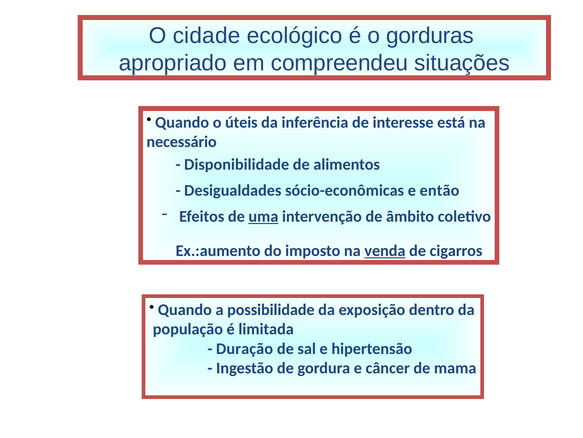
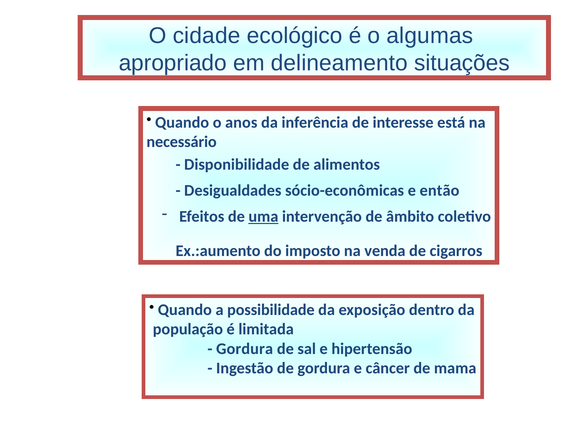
gorduras: gorduras -> algumas (430, 36)
compreendeu: compreendeu -> delineamento (339, 63)
úteis: úteis -> anos (241, 122)
venda underline: present -> none (385, 250)
Duração: Duração -> Gordura (245, 348)
